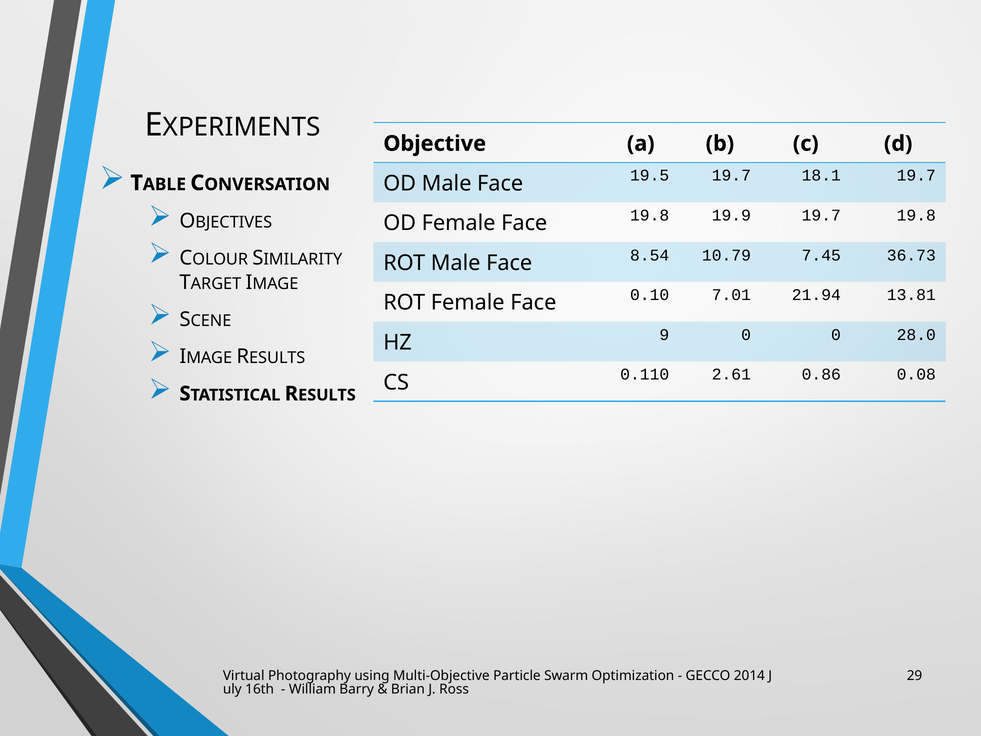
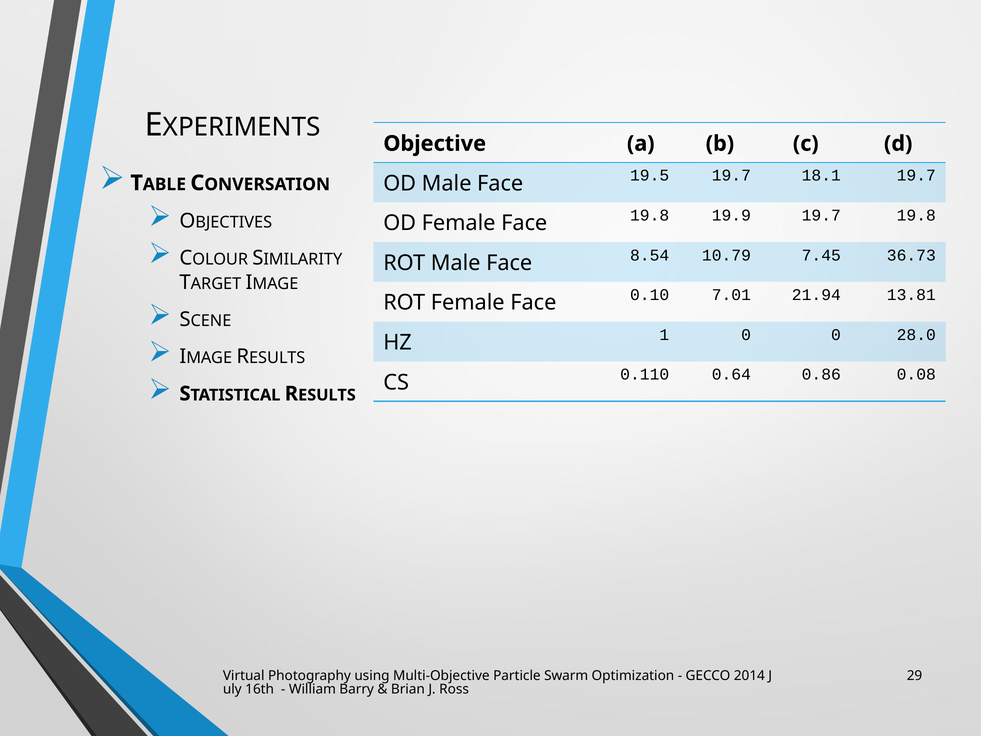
9: 9 -> 1 (664, 335)
2.61: 2.61 -> 0.64 (731, 374)
